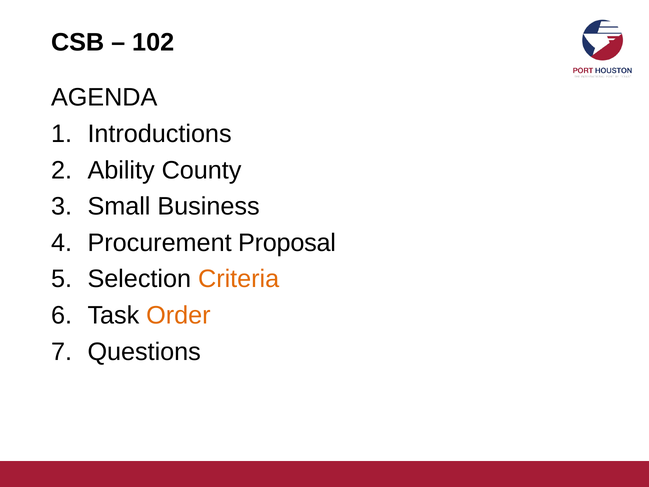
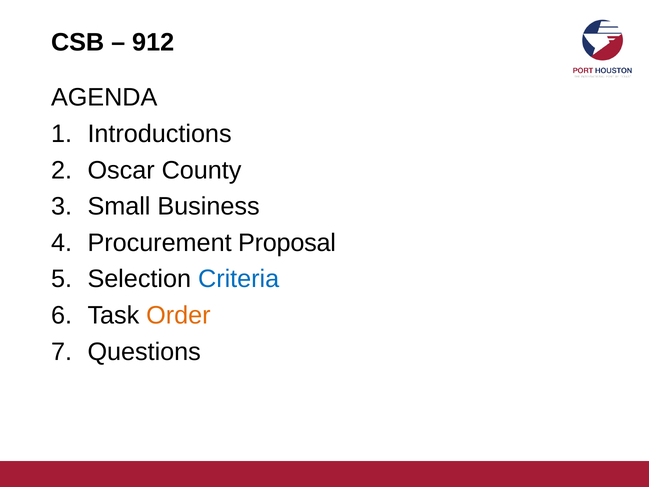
102: 102 -> 912 (153, 43)
Ability: Ability -> Oscar (121, 170)
Criteria colour: orange -> blue (239, 279)
